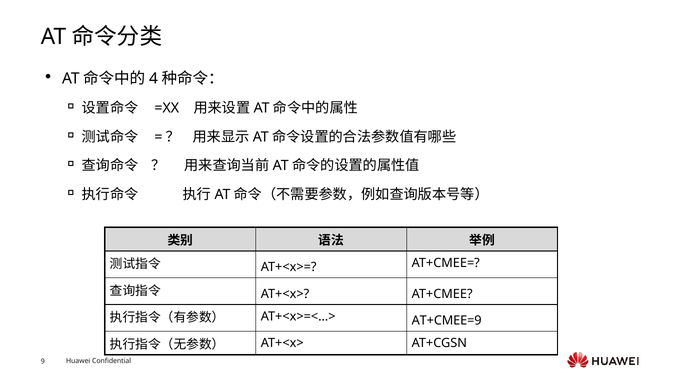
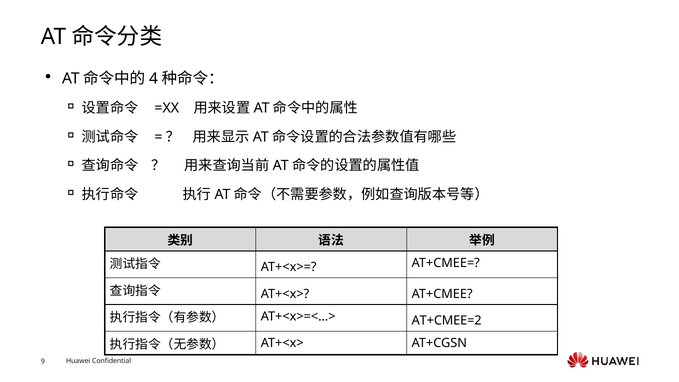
AT+CMEE=9: AT+CMEE=9 -> AT+CMEE=2 (447, 321)
